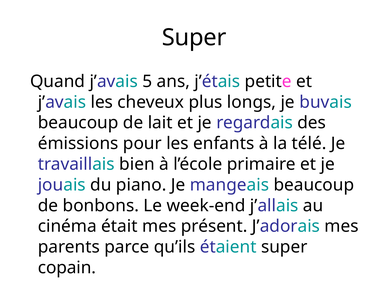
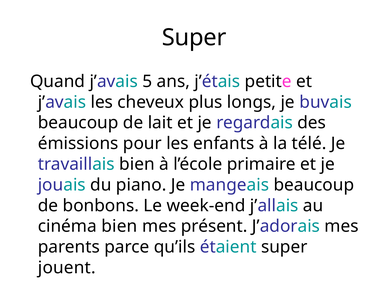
cinéma était: était -> bien (119, 226)
copain: copain -> jouent (67, 268)
